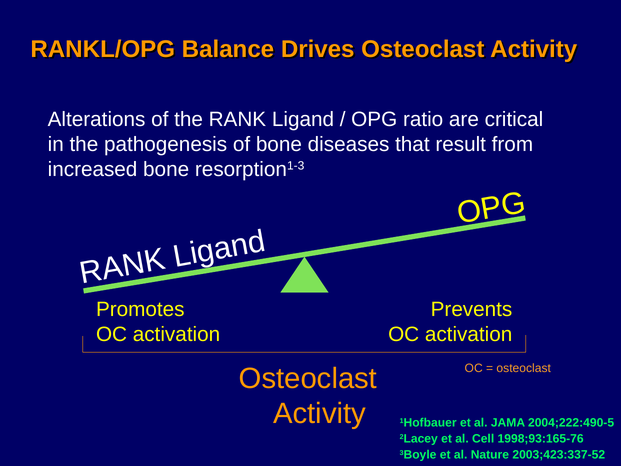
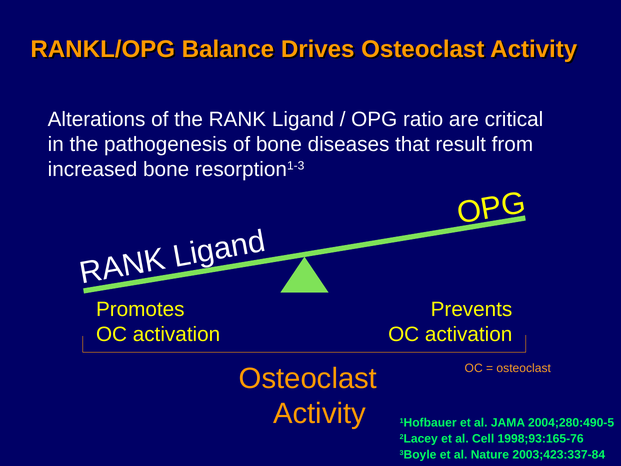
2004;222:490-5: 2004;222:490-5 -> 2004;280:490-5 (571, 423)
2003;423:337-52: 2003;423:337-52 -> 2003;423:337-84 (559, 455)
